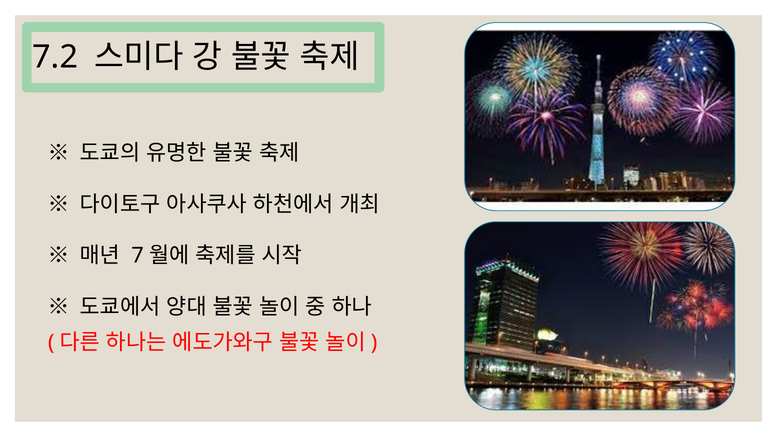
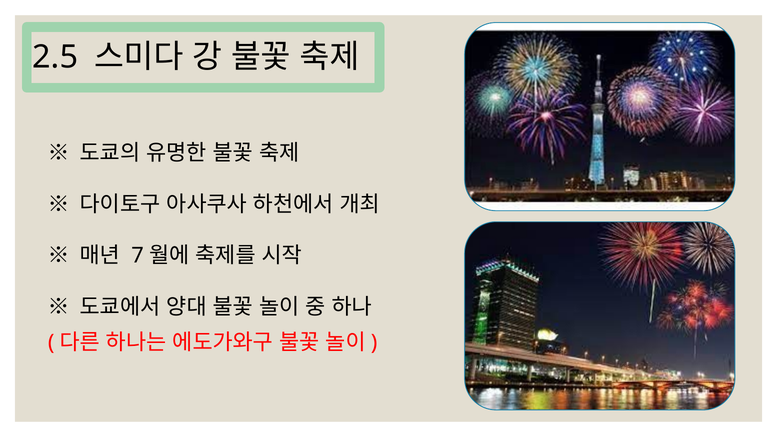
7.2: 7.2 -> 2.5 (55, 57)
